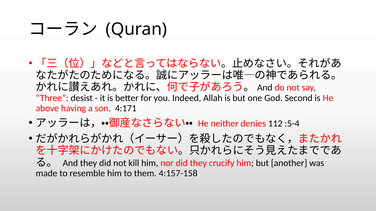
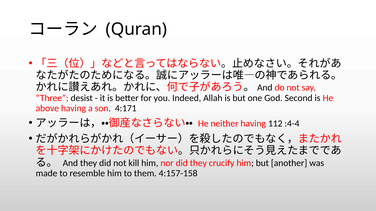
neither denies: denies -> having (253, 124)
:5-4: :5-4 -> :4-4 (292, 124)
